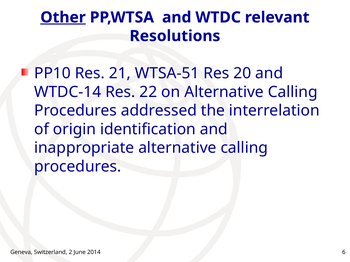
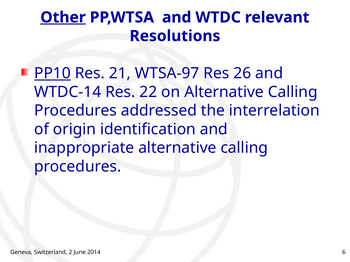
PP10 underline: none -> present (52, 73)
WTSA-51: WTSA-51 -> WTSA-97 (167, 73)
20: 20 -> 26 (242, 73)
